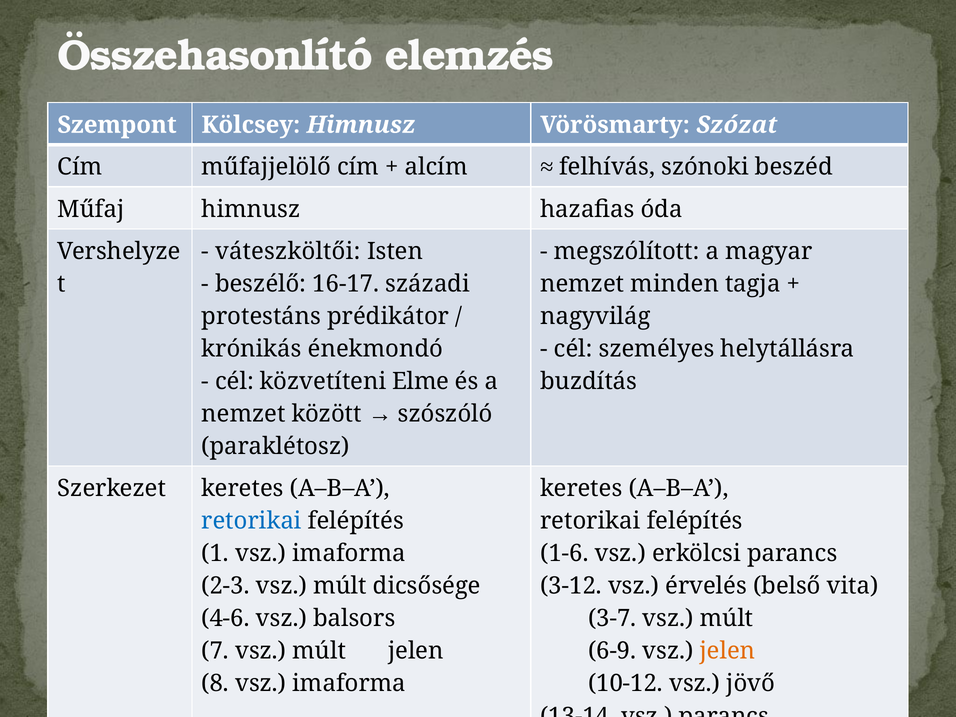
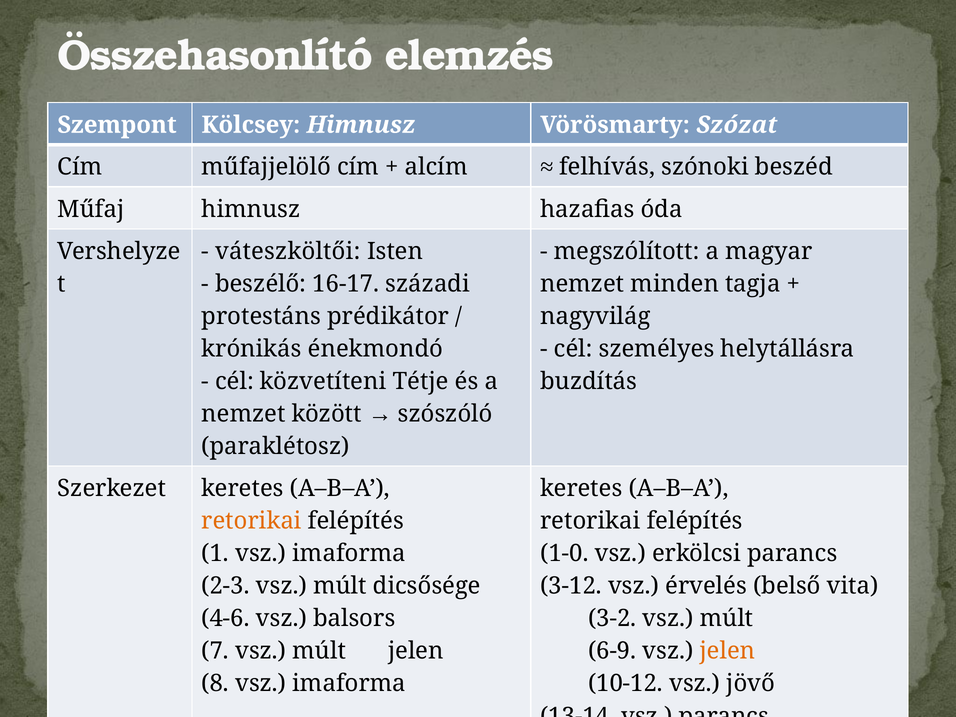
Elme: Elme -> Tétje (421, 381)
retorikai colour: blue -> orange (252, 521)
1-6: 1-6 -> 1-0 (564, 554)
3-7: 3-7 -> 3-2 (612, 619)
